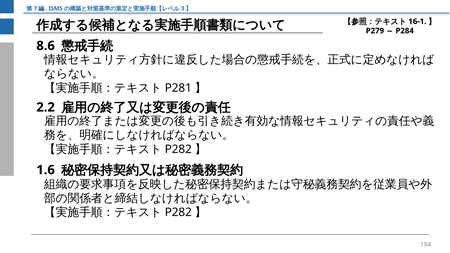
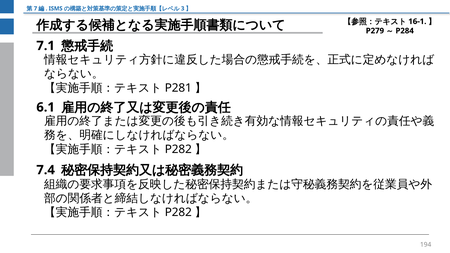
8.6: 8.6 -> 7.1 (46, 46)
2.2: 2.2 -> 6.1 (46, 107)
1.6: 1.6 -> 7.4 (46, 170)
